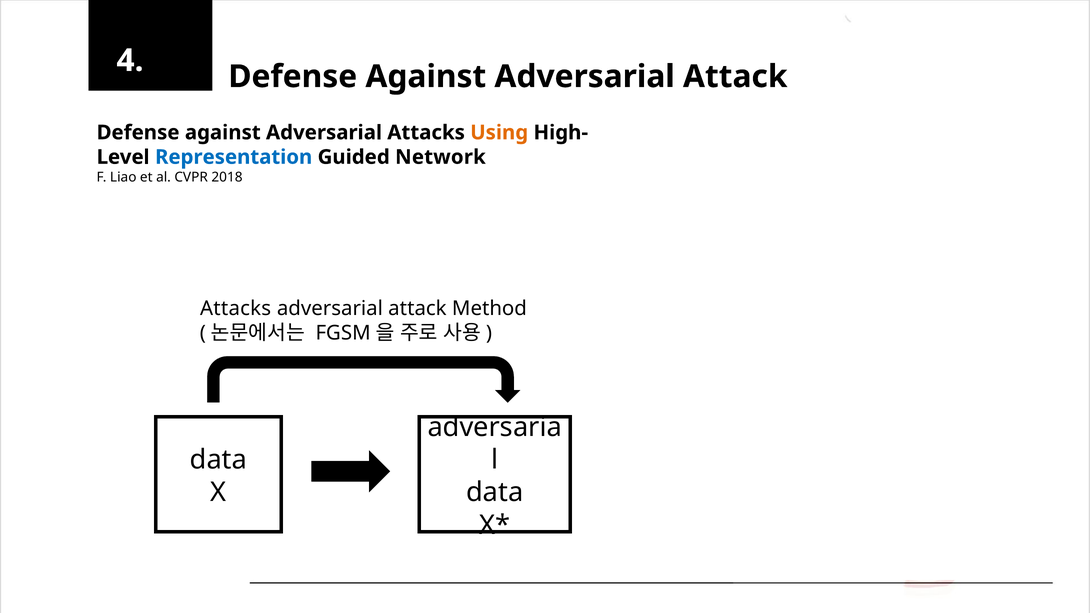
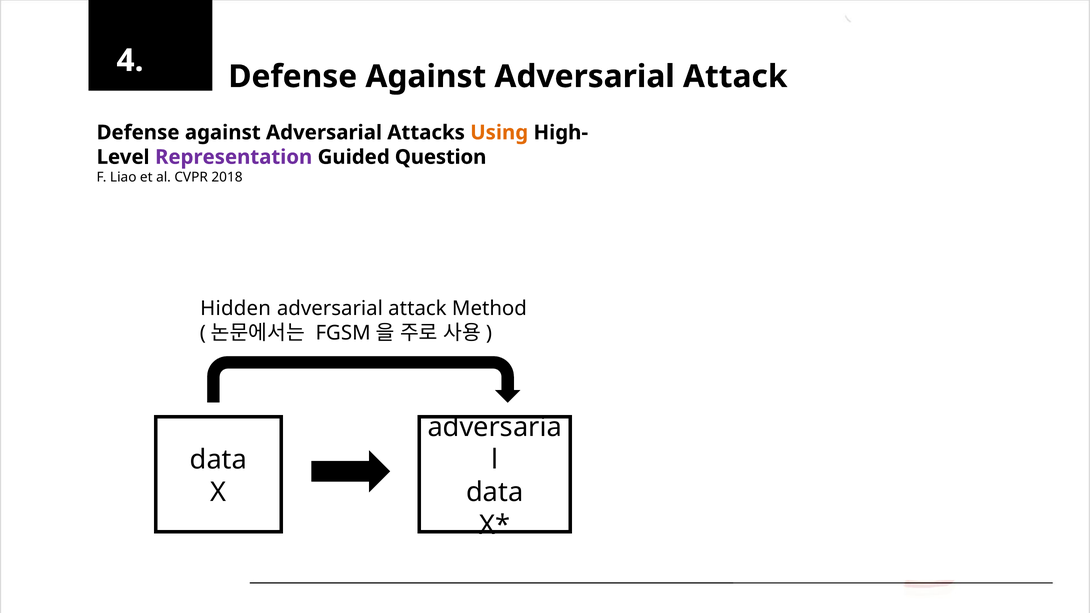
Representation colour: blue -> purple (234, 157)
Network: Network -> Question (441, 157)
Attacks: Attacks -> Hidden (236, 309)
